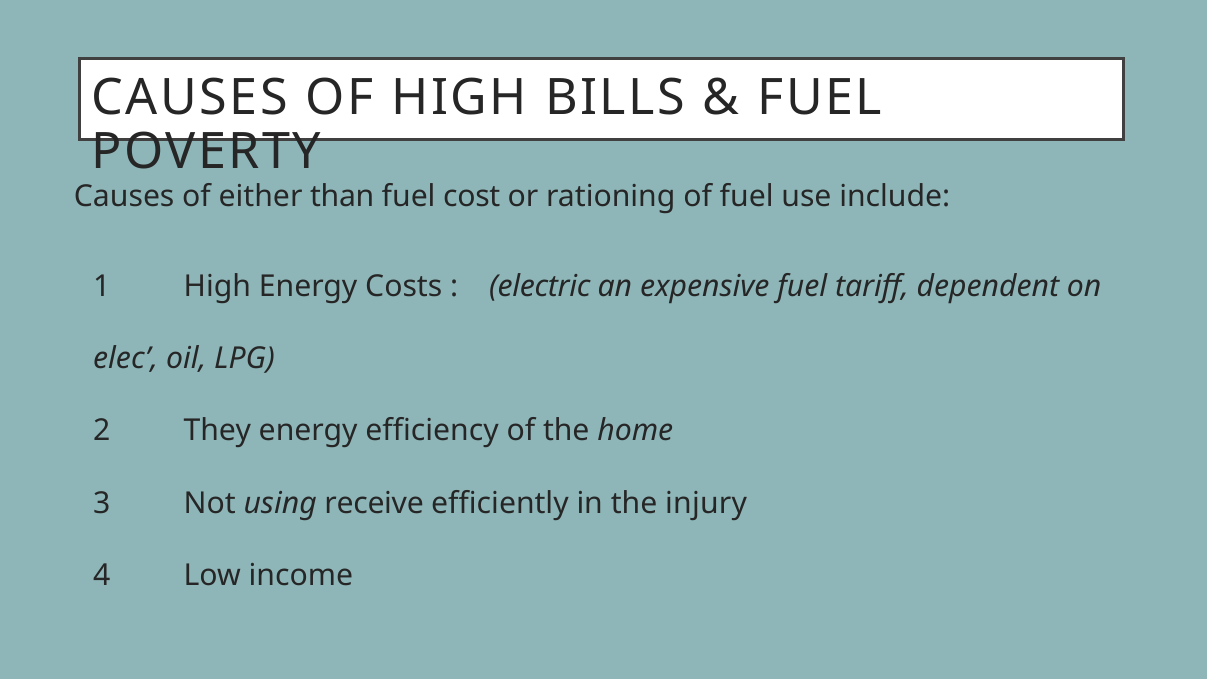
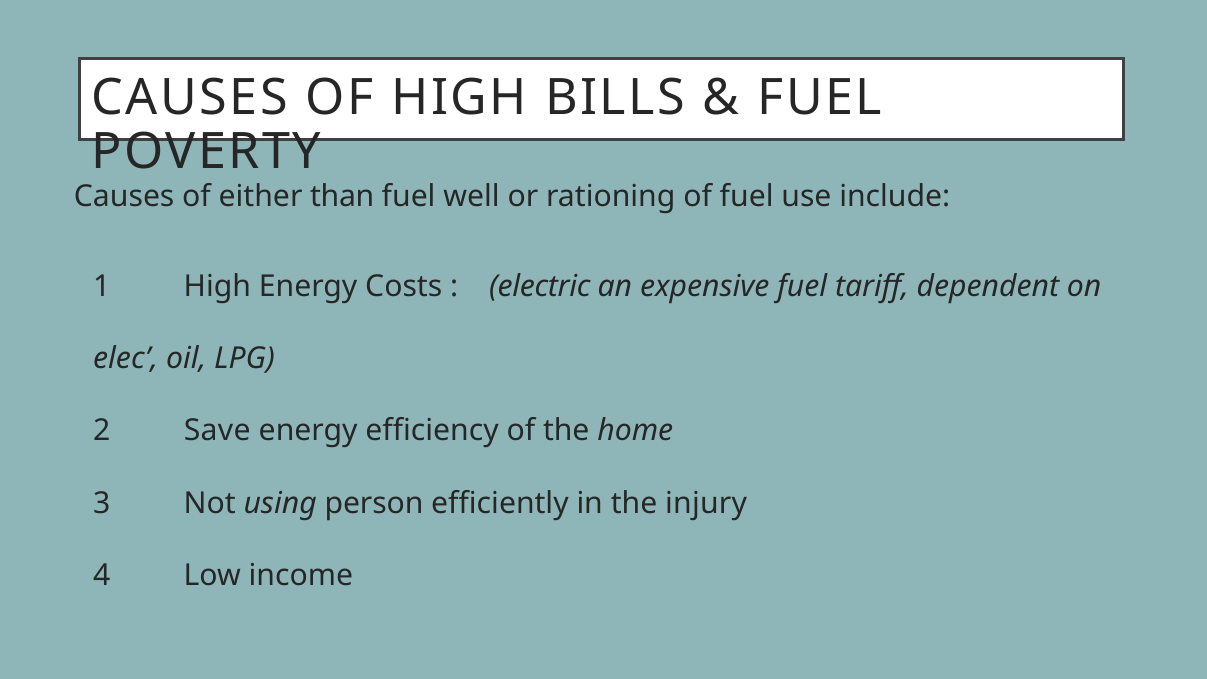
cost: cost -> well (472, 197)
They: They -> Save (217, 431)
receive: receive -> person (374, 503)
